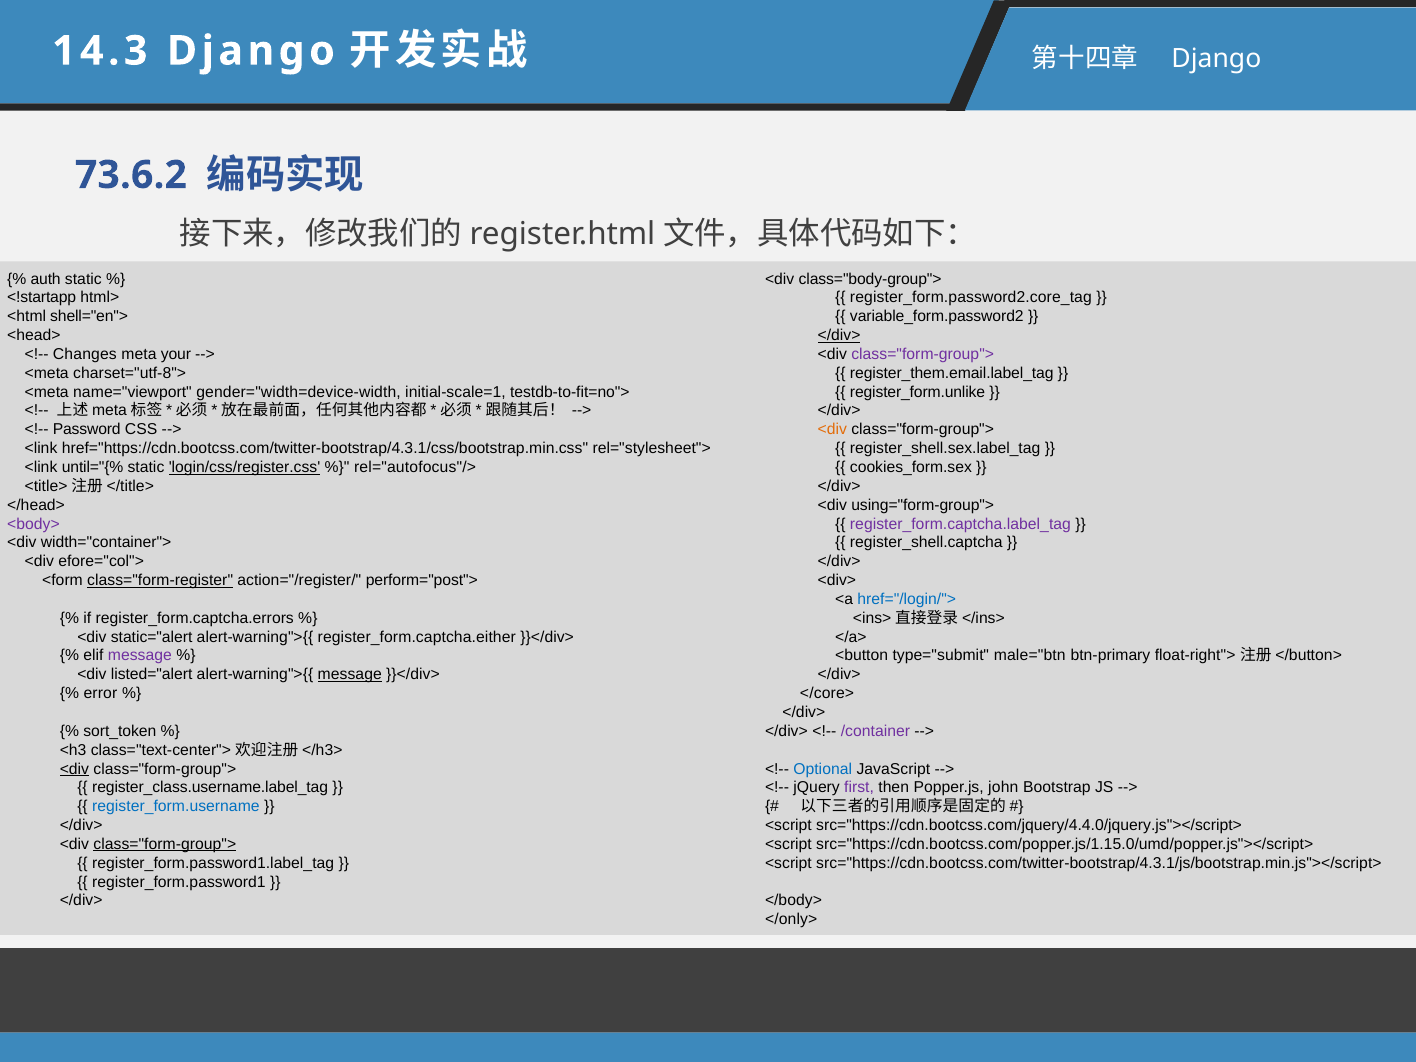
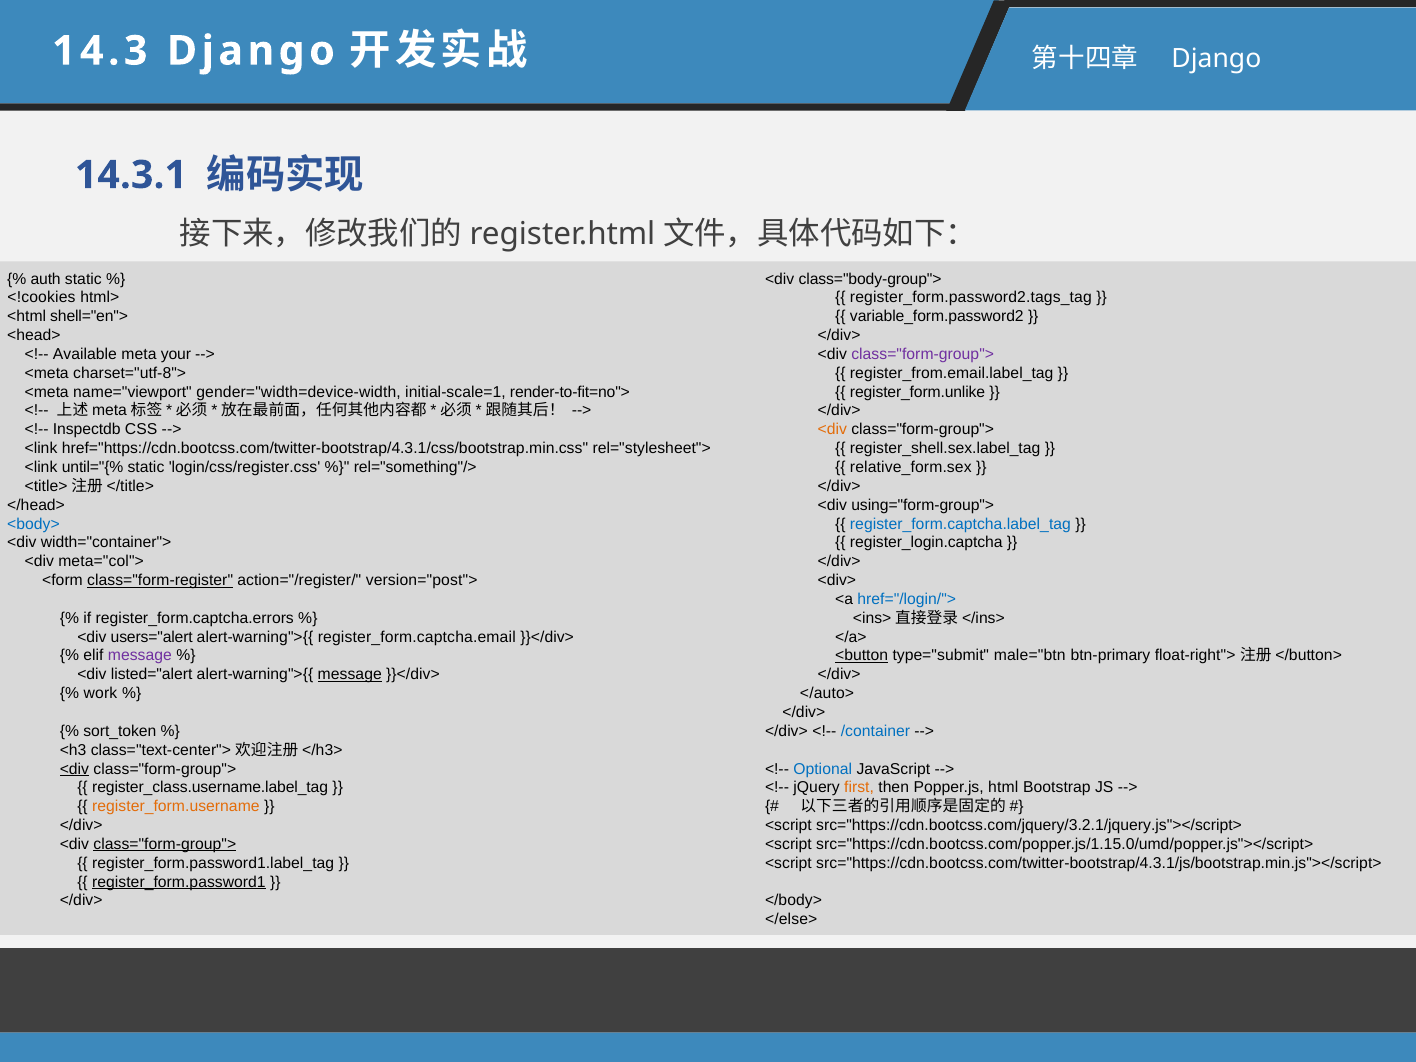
73.6.2: 73.6.2 -> 14.3.1 (131, 175)
<!startapp: <!startapp -> <!cookies (42, 298)
register_form.password2.core_tag: register_form.password2.core_tag -> register_form.password2.tags_tag (971, 298)
</div> underline: present -> none (839, 335)
Changes: Changes -> Available (85, 354)
register_them.email.label_tag: register_them.email.label_tag -> register_from.email.label_tag (952, 373)
testdb-to-fit=no">: testdb-to-fit=no"> -> render-to-fit=no"> (570, 392)
Password: Password -> Inspectdb (87, 430)
login/css/register.css underline: present -> none (245, 467)
rel="autofocus"/>: rel="autofocus"/> -> rel="something"/> (415, 467)
cookies_form.sex: cookies_form.sex -> relative_form.sex (911, 467)
<body> colour: purple -> blue (33, 524)
register_form.captcha.label_tag colour: purple -> blue (960, 524)
register_shell.captcha: register_shell.captcha -> register_login.captcha (926, 543)
efore="col">: efore="col"> -> meta="col"> (101, 562)
perform="post">: perform="post"> -> version="post"> (422, 580)
static="alert: static="alert -> users="alert (152, 637)
register_form.captcha.either: register_form.captcha.either -> register_form.captcha.email (417, 637)
<button underline: none -> present (862, 656)
error: error -> work (100, 693)
</core>: </core> -> </auto> (827, 693)
/container colour: purple -> blue (875, 731)
first colour: purple -> orange (859, 788)
john: john -> html (1003, 788)
register_form.username colour: blue -> orange (176, 807)
src="https://cdn.bootcss.com/jquery/4.4.0/jquery.js"></script>: src="https://cdn.bootcss.com/jquery/4.4.0/jquery.js"></script> -> src="https://cdn.bootcss.com/jquery/3.2.1/jquery.js"></script> (1029, 825)
register_form.password1 underline: none -> present (179, 882)
</only>: </only> -> </else> (791, 920)
